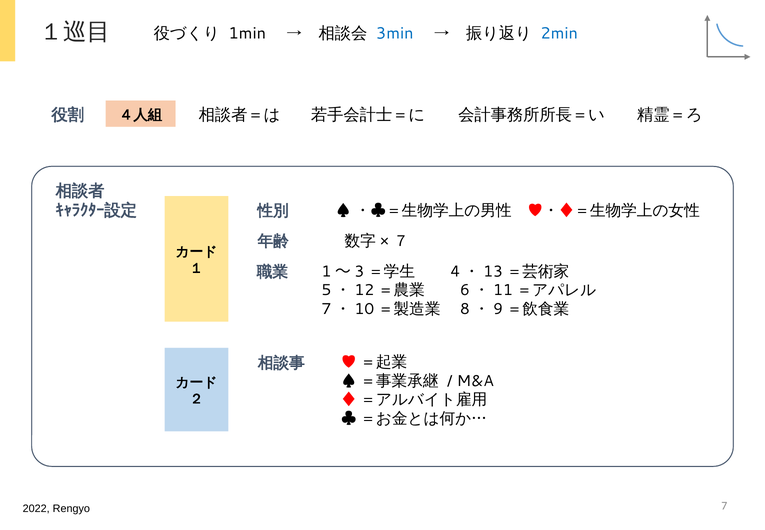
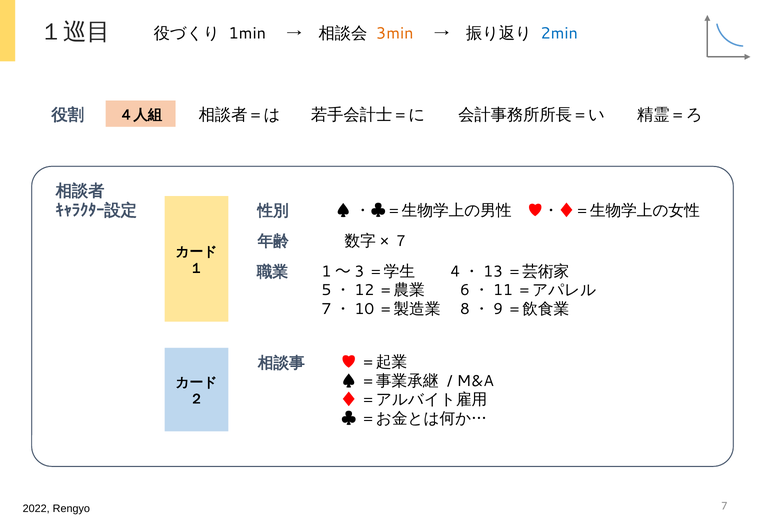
3min colour: blue -> orange (395, 33)
